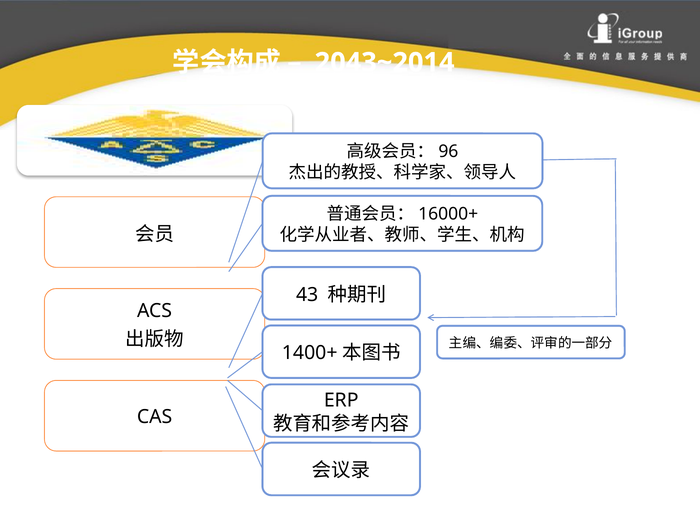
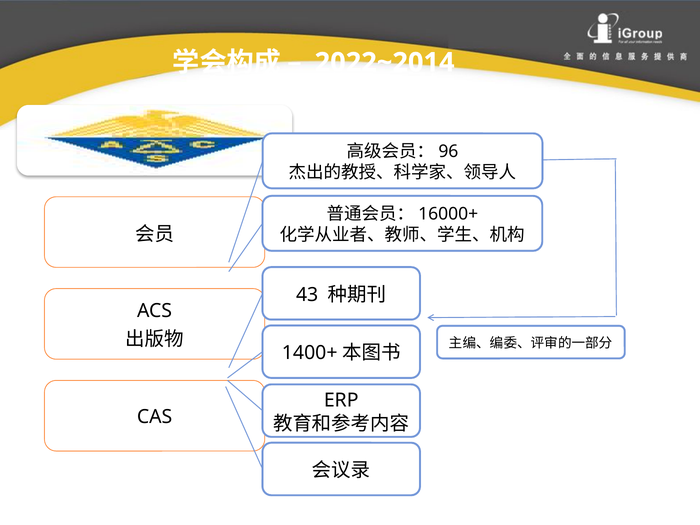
2043~2014: 2043~2014 -> 2022~2014 (385, 63)
